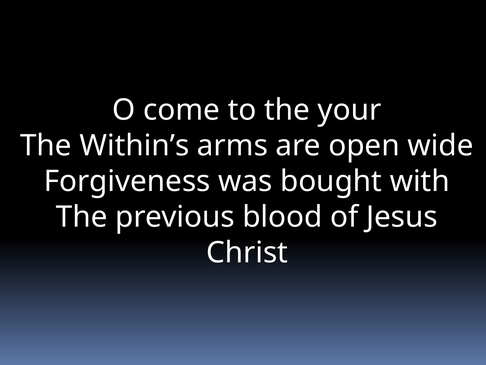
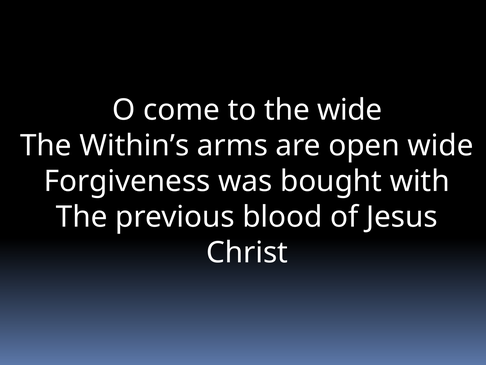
the your: your -> wide (350, 110)
